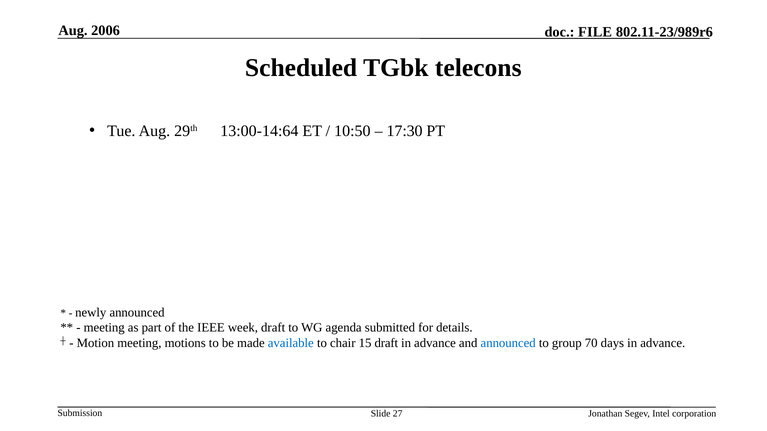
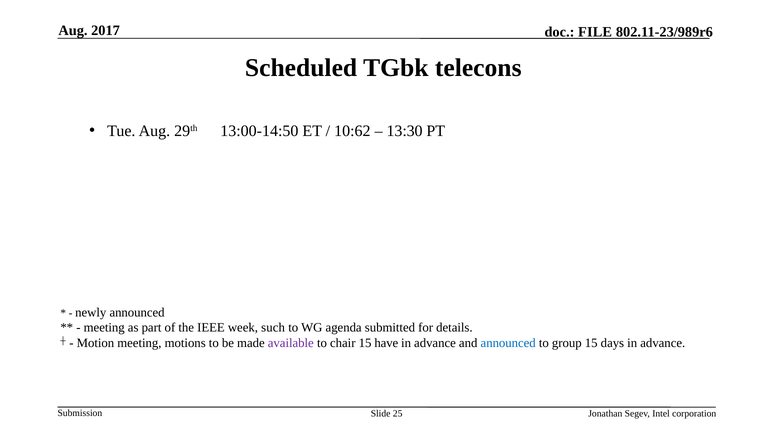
2006: 2006 -> 2017 (106, 30)
13:00-14:64: 13:00-14:64 -> 13:00-14:50 (259, 131)
10:50: 10:50 -> 10:62 (352, 131)
17:30: 17:30 -> 13:30 (405, 131)
week draft: draft -> such (273, 328)
available colour: blue -> purple (291, 343)
15 draft: draft -> have (386, 343)
group 70: 70 -> 15 (591, 343)
27: 27 -> 25 (398, 414)
